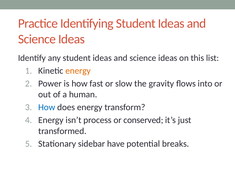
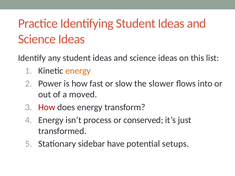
gravity: gravity -> slower (161, 84)
human: human -> moved (83, 95)
How colour: blue -> red (47, 107)
breaks: breaks -> setups (176, 144)
